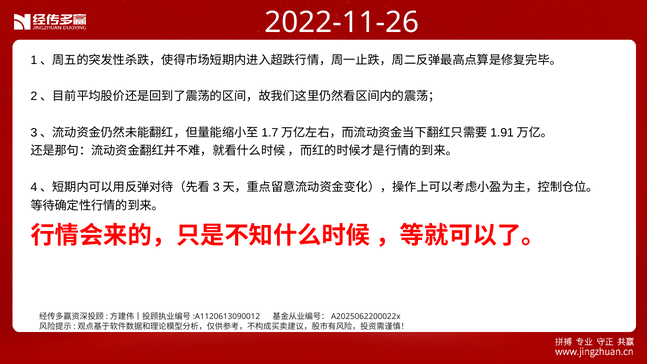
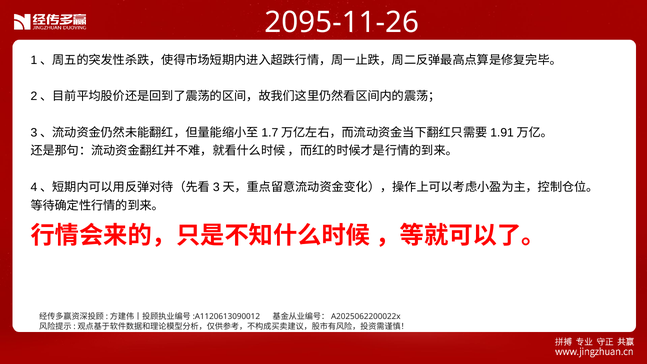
2022-11-26: 2022-11-26 -> 2095-11-26 (342, 22)
